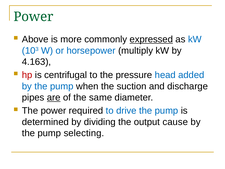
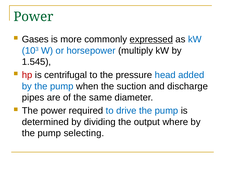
Above: Above -> Gases (35, 39)
4.163: 4.163 -> 1.545 (37, 62)
are underline: present -> none (54, 97)
cause: cause -> where (175, 122)
